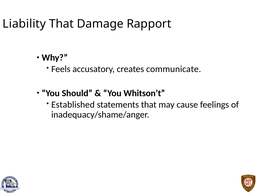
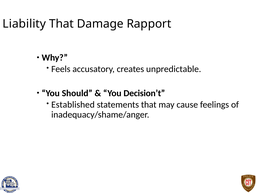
communicate: communicate -> unpredictable (174, 69)
Whitson’t: Whitson’t -> Decision’t (144, 93)
